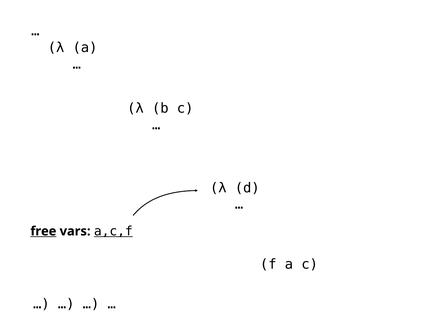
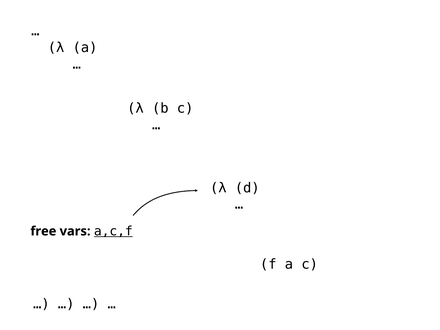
free underline: present -> none (43, 231)
